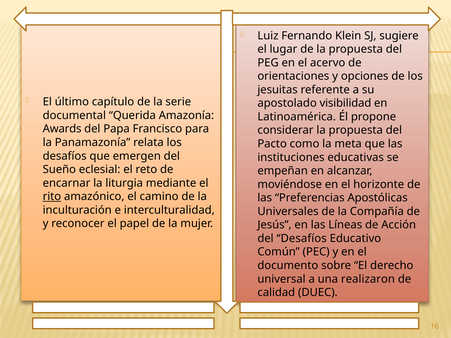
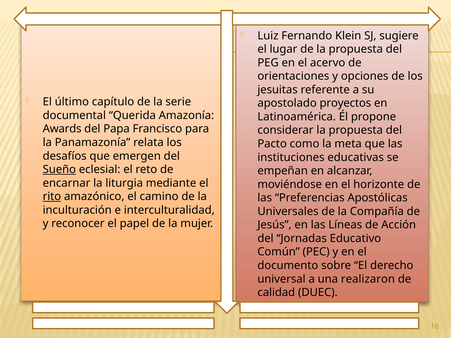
visibilidad: visibilidad -> proyectos (345, 103)
Sueño underline: none -> present (59, 170)
del Desafíos: Desafíos -> Jornadas (302, 239)
